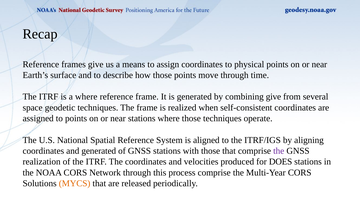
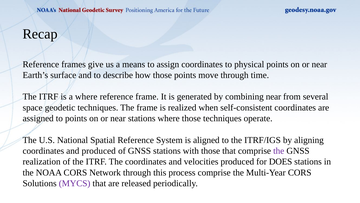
combining give: give -> near (273, 97)
and generated: generated -> produced (99, 151)
MYCS colour: orange -> purple (75, 183)
